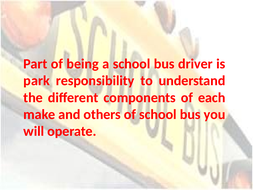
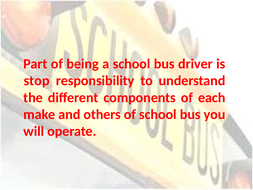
park: park -> stop (37, 81)
